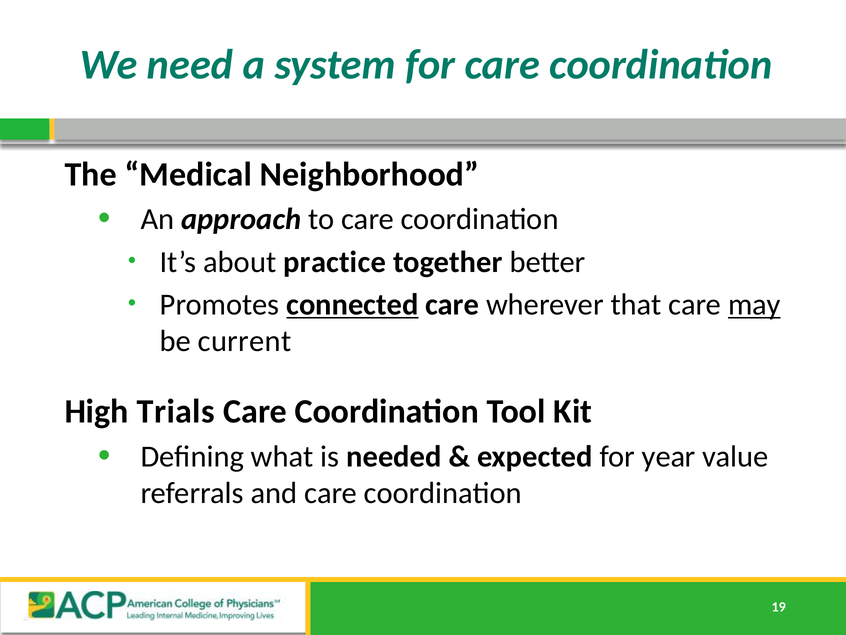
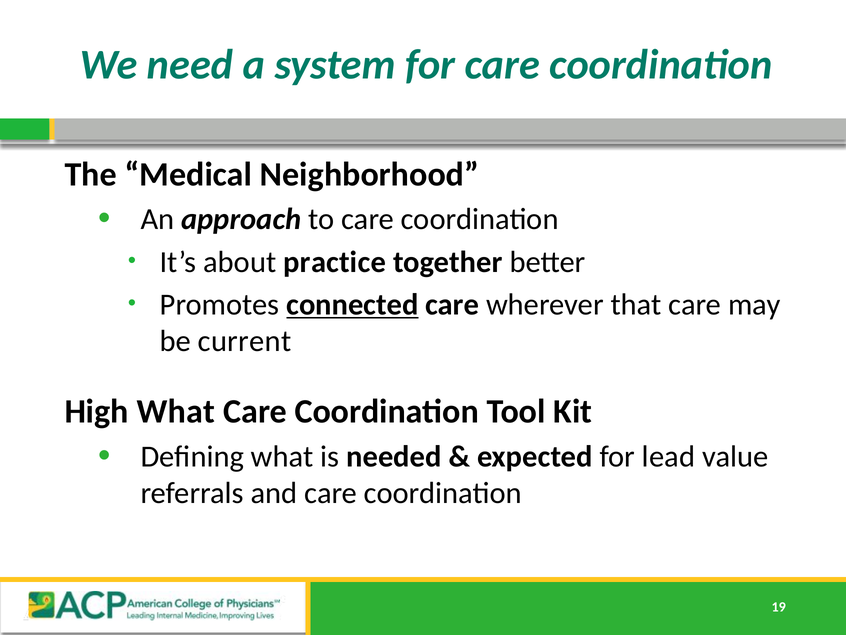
may underline: present -> none (754, 304)
High Trials: Trials -> What (176, 411)
year: year -> lead (669, 456)
